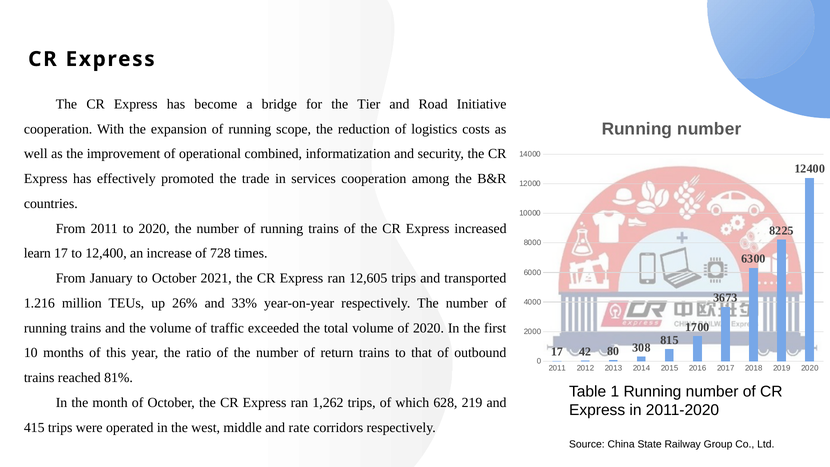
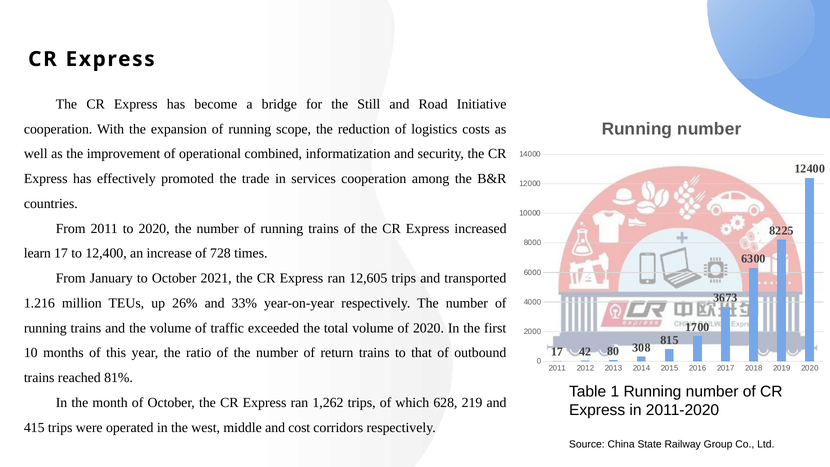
Tier: Tier -> Still (369, 104)
rate: rate -> cost (299, 427)
